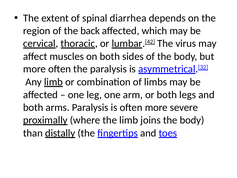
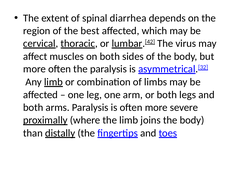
back: back -> best (90, 31)
